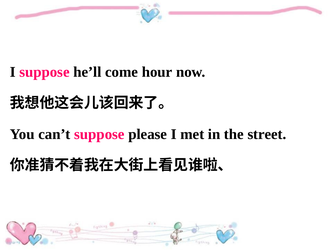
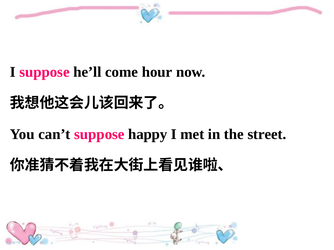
please: please -> happy (148, 134)
